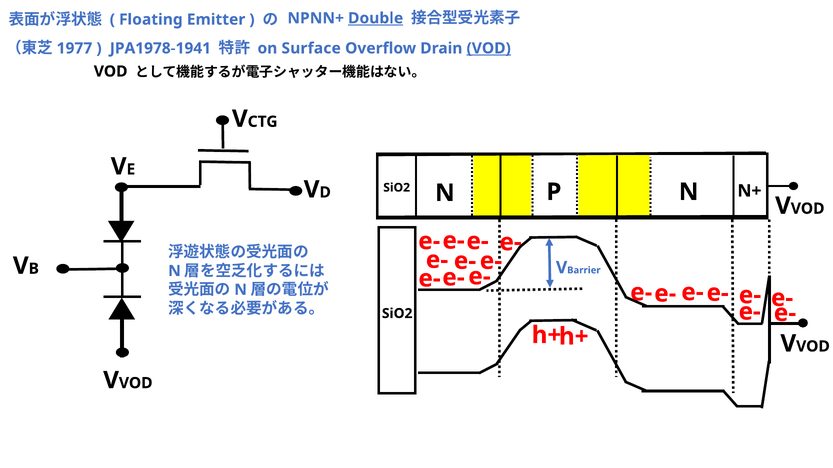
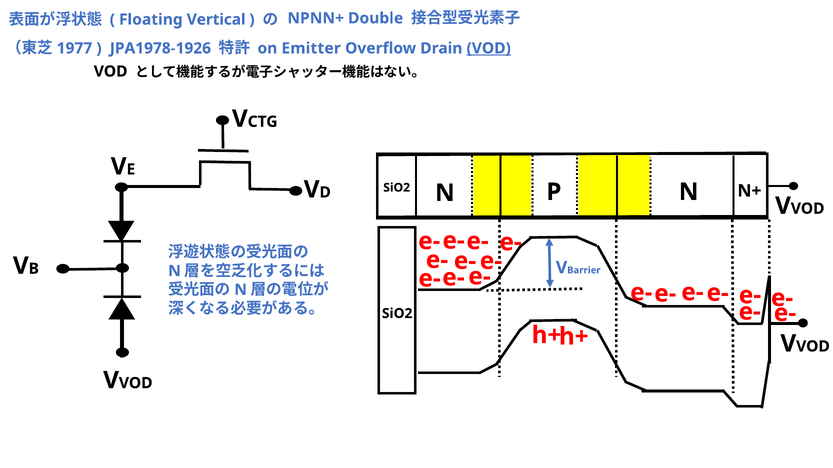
Emitter: Emitter -> Vertical (216, 20)
Double underline: present -> none (376, 18)
JPA1978-1941: JPA1978-1941 -> JPA1978-1926 (160, 48)
Surface: Surface -> Emitter (311, 48)
